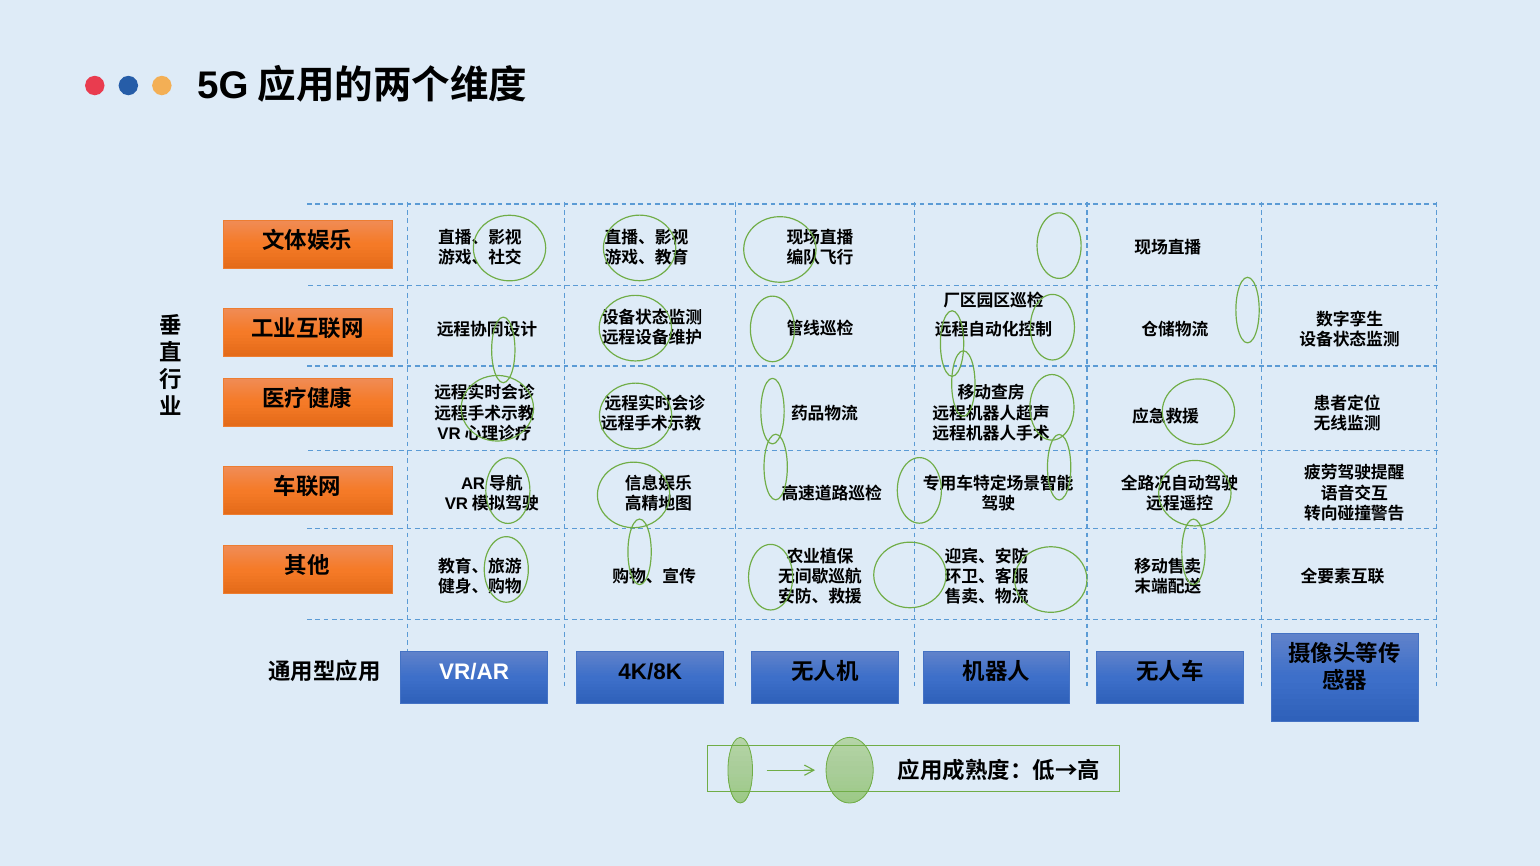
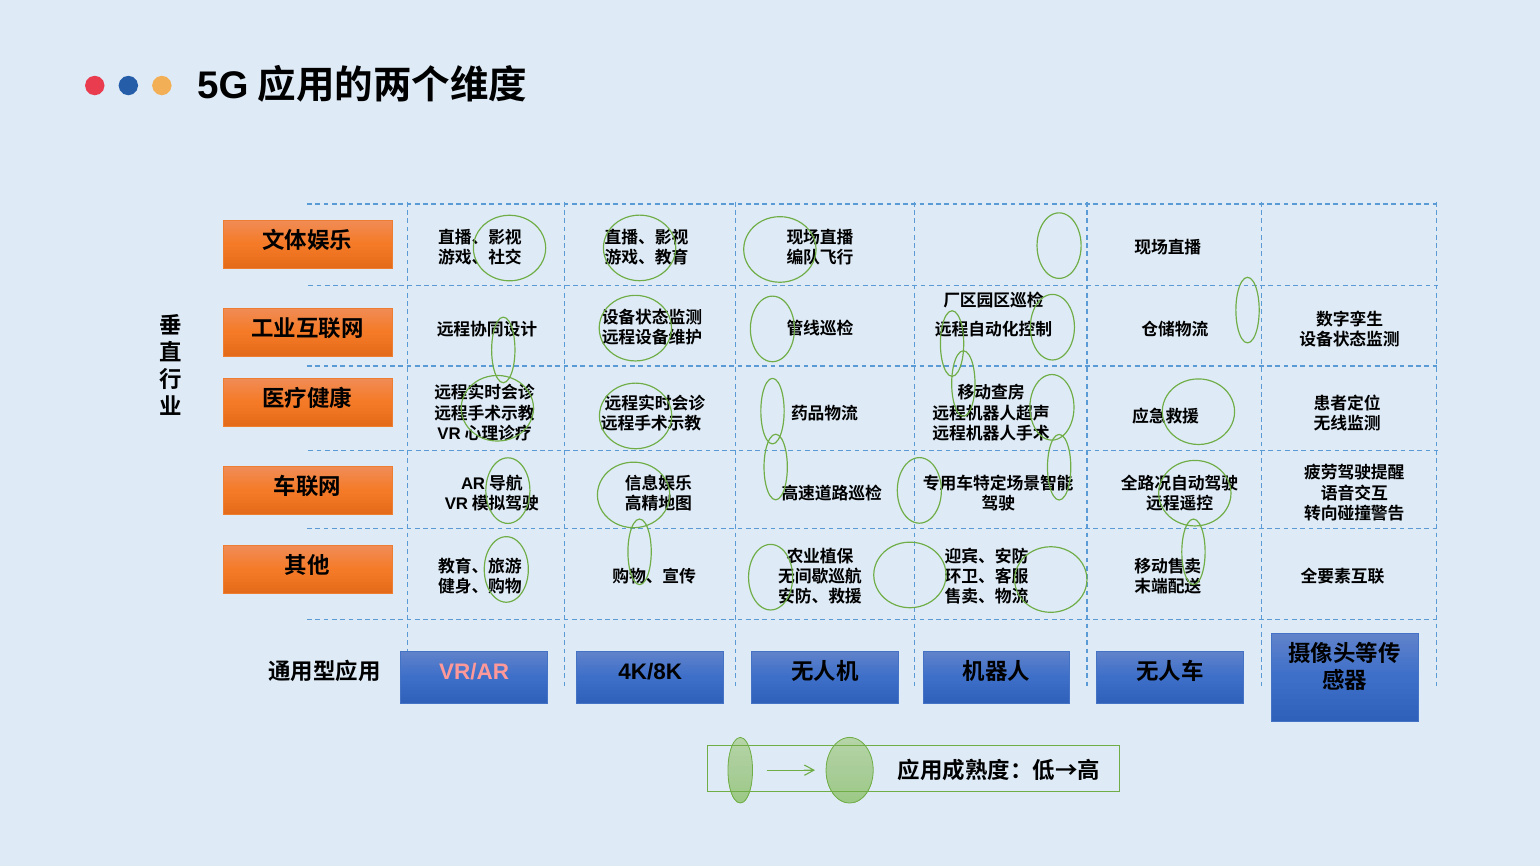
VR/AR colour: white -> pink (474, 673)
